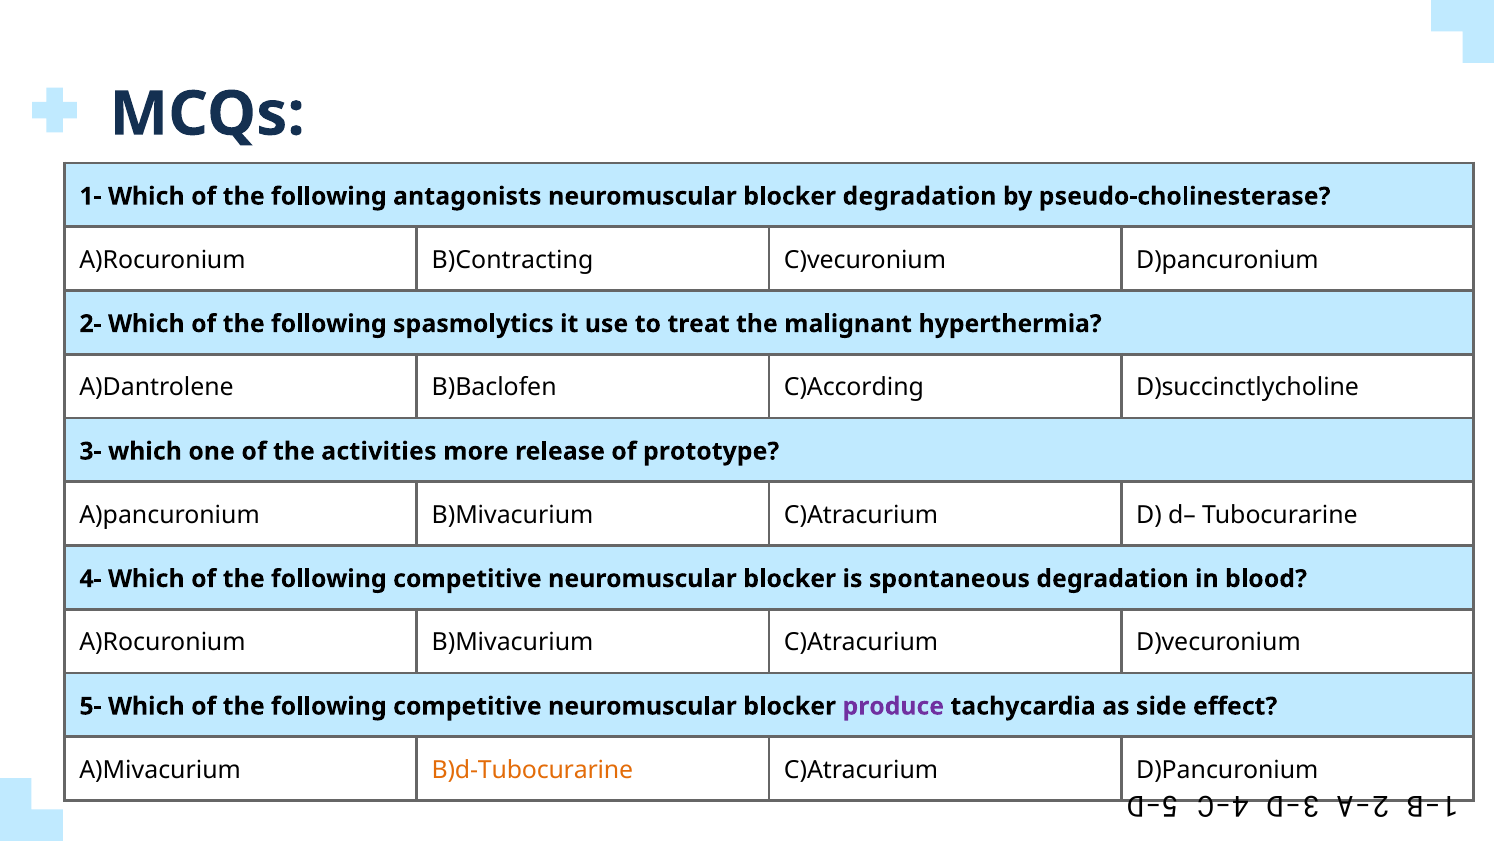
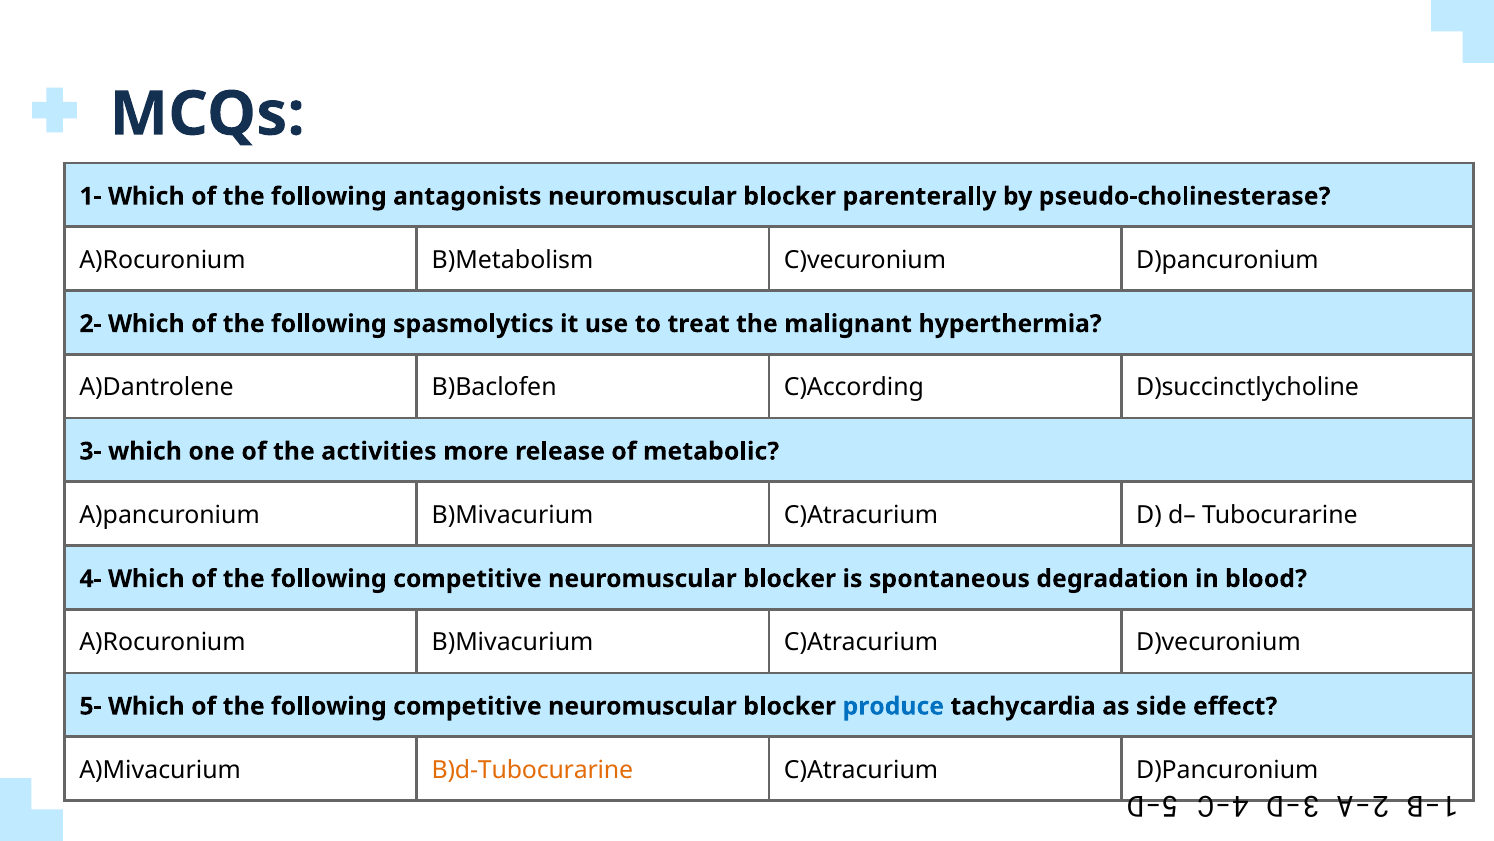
blocker degradation: degradation -> parenterally (920, 196)
B)Contracting: B)Contracting -> B)Metabolism (513, 260)
prototype: prototype -> metabolic (711, 451)
produce colour: purple -> blue (893, 706)
